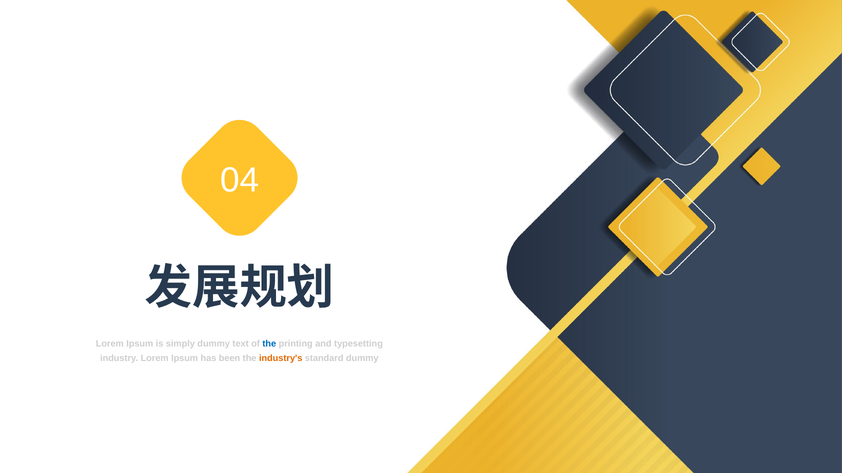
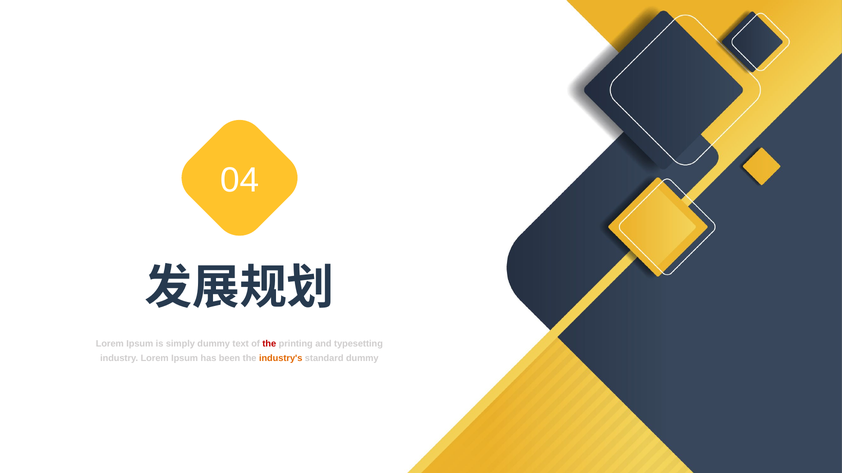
the colour: blue -> red (269, 344)
